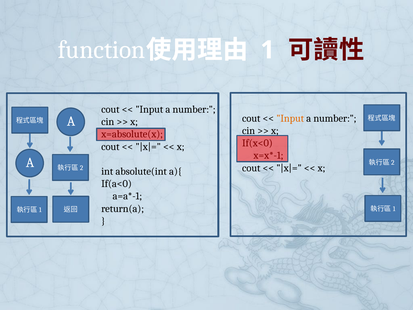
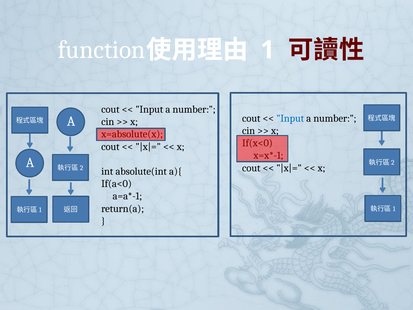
Input colour: orange -> blue (290, 118)
